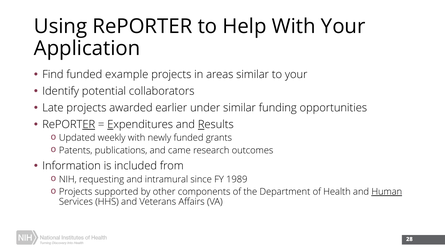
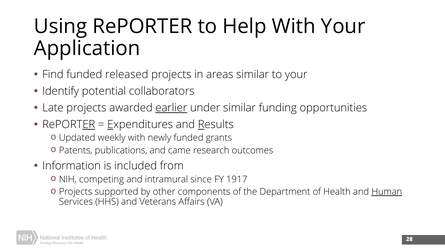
example: example -> released (127, 74)
earlier underline: none -> present (171, 108)
requesting: requesting -> competing (102, 179)
1989: 1989 -> 1917 (237, 179)
